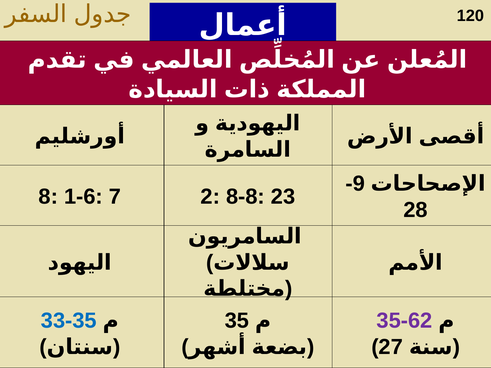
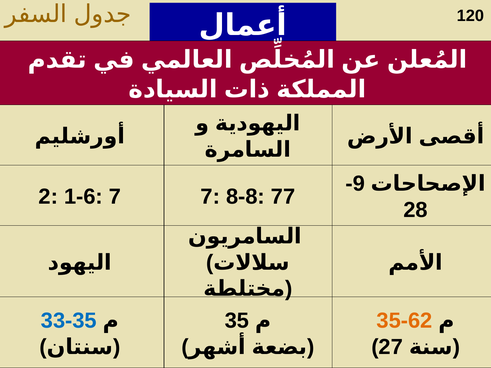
8: 8 -> 2 (48, 197)
7 2: 2 -> 7 (210, 197)
23: 23 -> 77 (283, 197)
35-62 colour: purple -> orange (405, 321)
